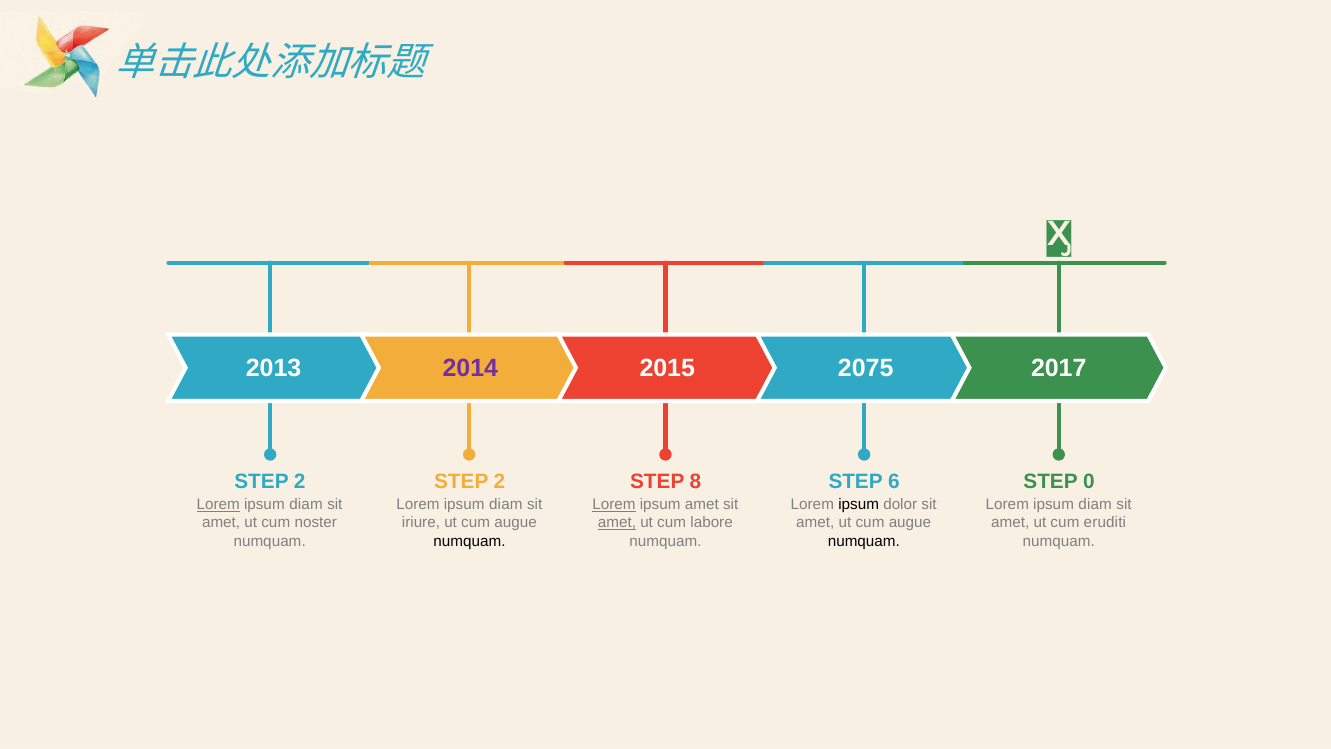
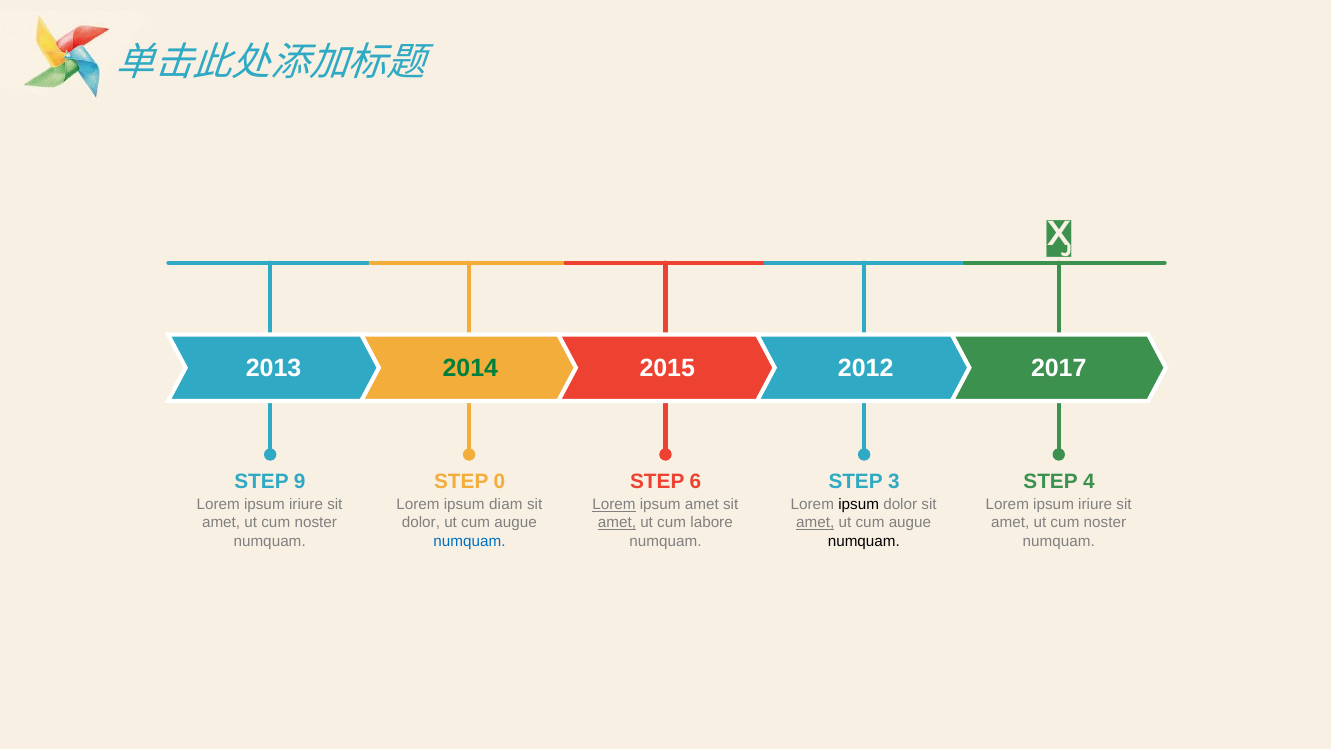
2014 colour: purple -> green (470, 368)
2075: 2075 -> 2012 (866, 368)
2: 2 -> 9 (300, 481)
2: 2 -> 0 (500, 481)
8: 8 -> 6 (696, 481)
6: 6 -> 3 (894, 481)
0: 0 -> 4 (1089, 481)
Lorem underline: present -> none (218, 504)
diam: diam -> iriure (306, 504)
diam: diam -> iriure (1095, 504)
iriure: iriure -> dolor (421, 523)
amet underline: none -> present (815, 523)
eruditi: eruditi -> noster (1105, 523)
numquam colour: black -> blue (469, 541)
